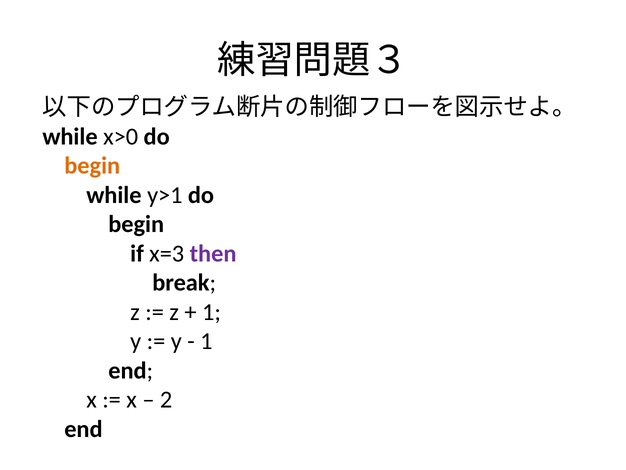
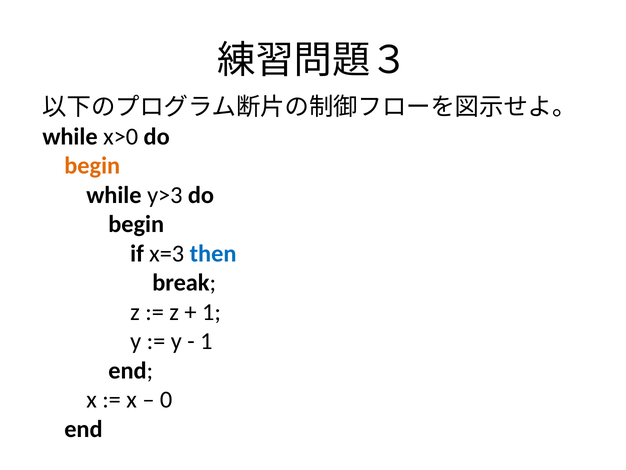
y>1: y>1 -> y>3 (165, 195)
then colour: purple -> blue (213, 253)
2: 2 -> 0 (166, 400)
